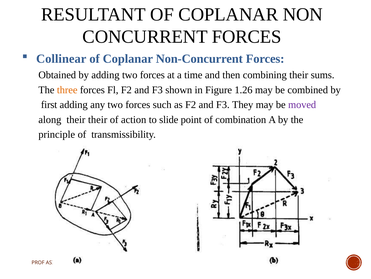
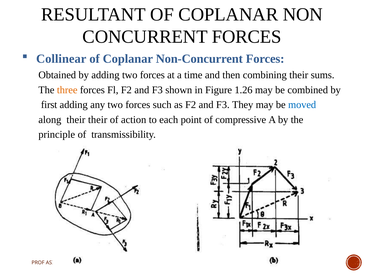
moved colour: purple -> blue (302, 104)
slide: slide -> each (169, 119)
combination: combination -> compressive (241, 119)
